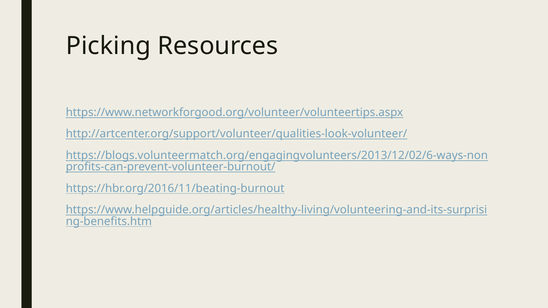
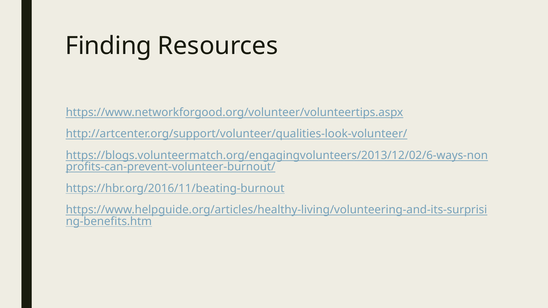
Picking: Picking -> Finding (109, 46)
